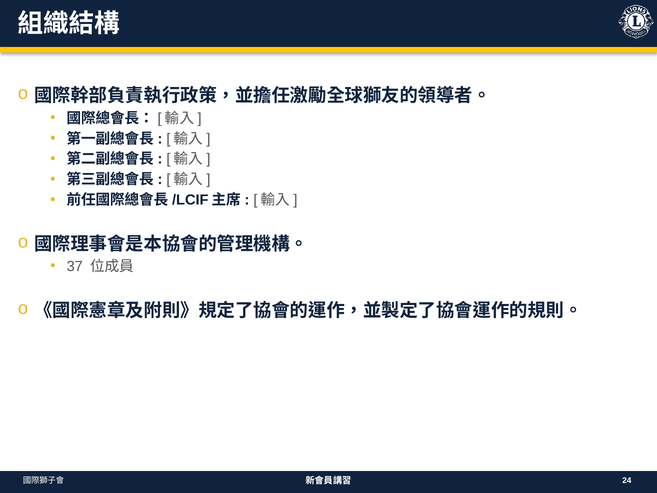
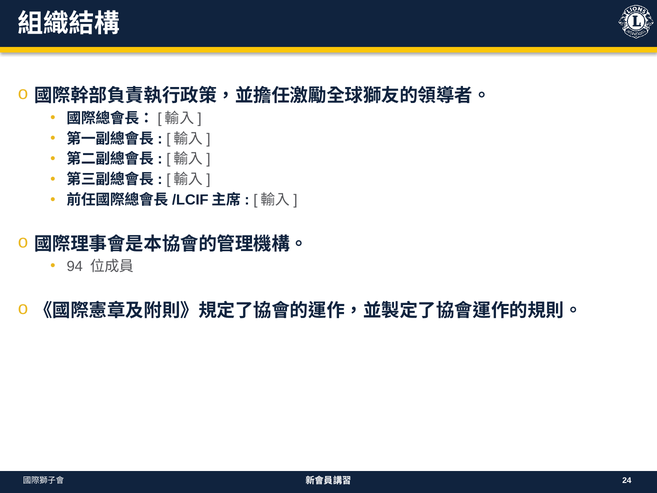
37: 37 -> 94 (75, 266)
